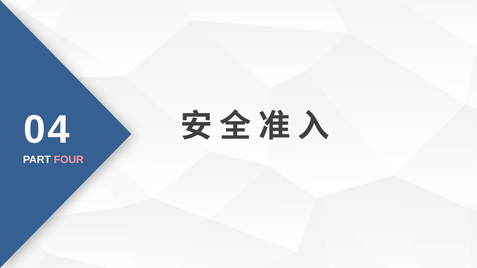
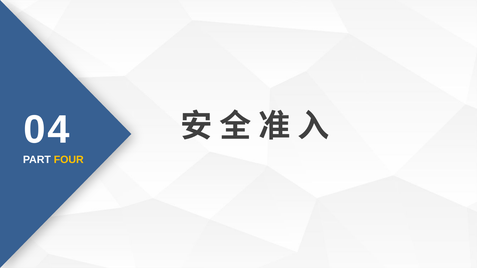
FOUR colour: pink -> yellow (69, 160)
